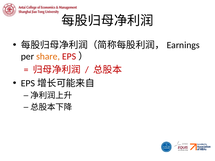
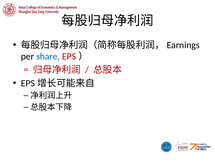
share colour: orange -> blue (48, 57)
